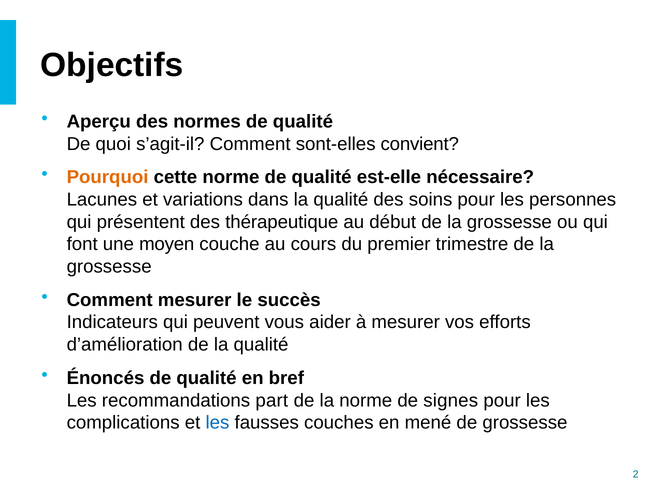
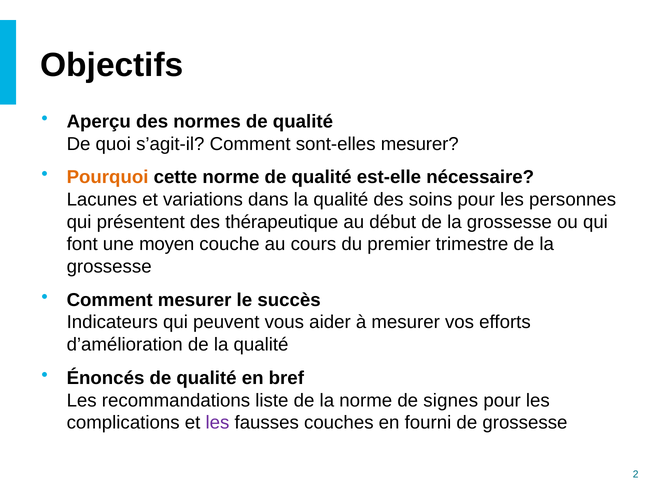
sont-elles convient: convient -> mesurer (420, 144)
part: part -> liste (272, 401)
les colour: blue -> purple (217, 423)
mené: mené -> fourni (428, 423)
